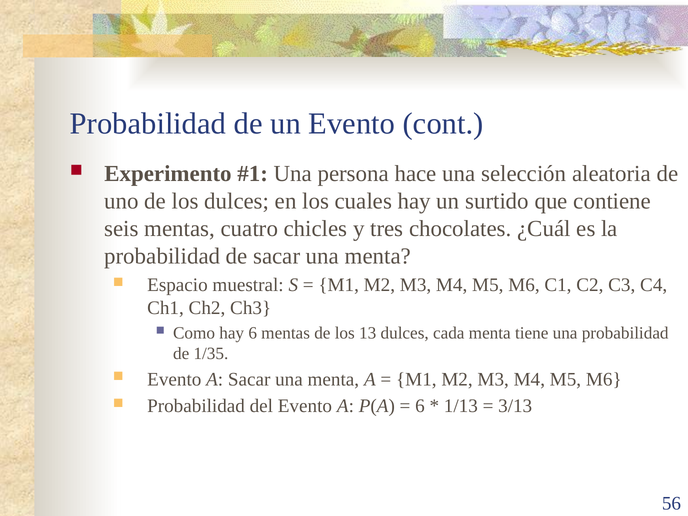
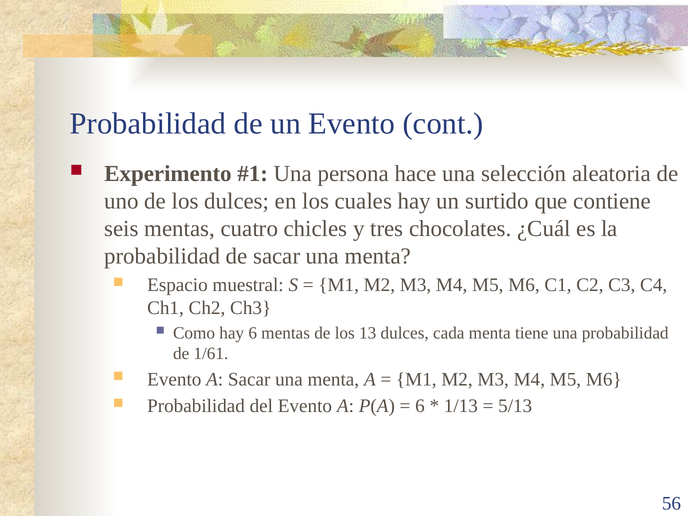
1/35: 1/35 -> 1/61 (211, 354)
3/13: 3/13 -> 5/13 (515, 406)
